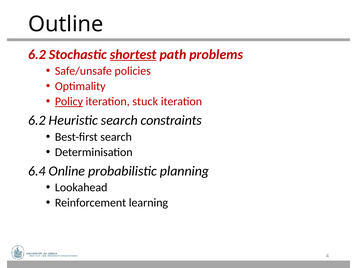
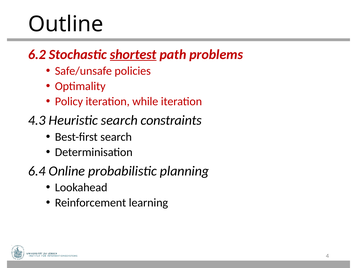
Policy underline: present -> none (69, 101)
stuck: stuck -> while (145, 101)
6.2: 6.2 -> 4.3 (37, 120)
